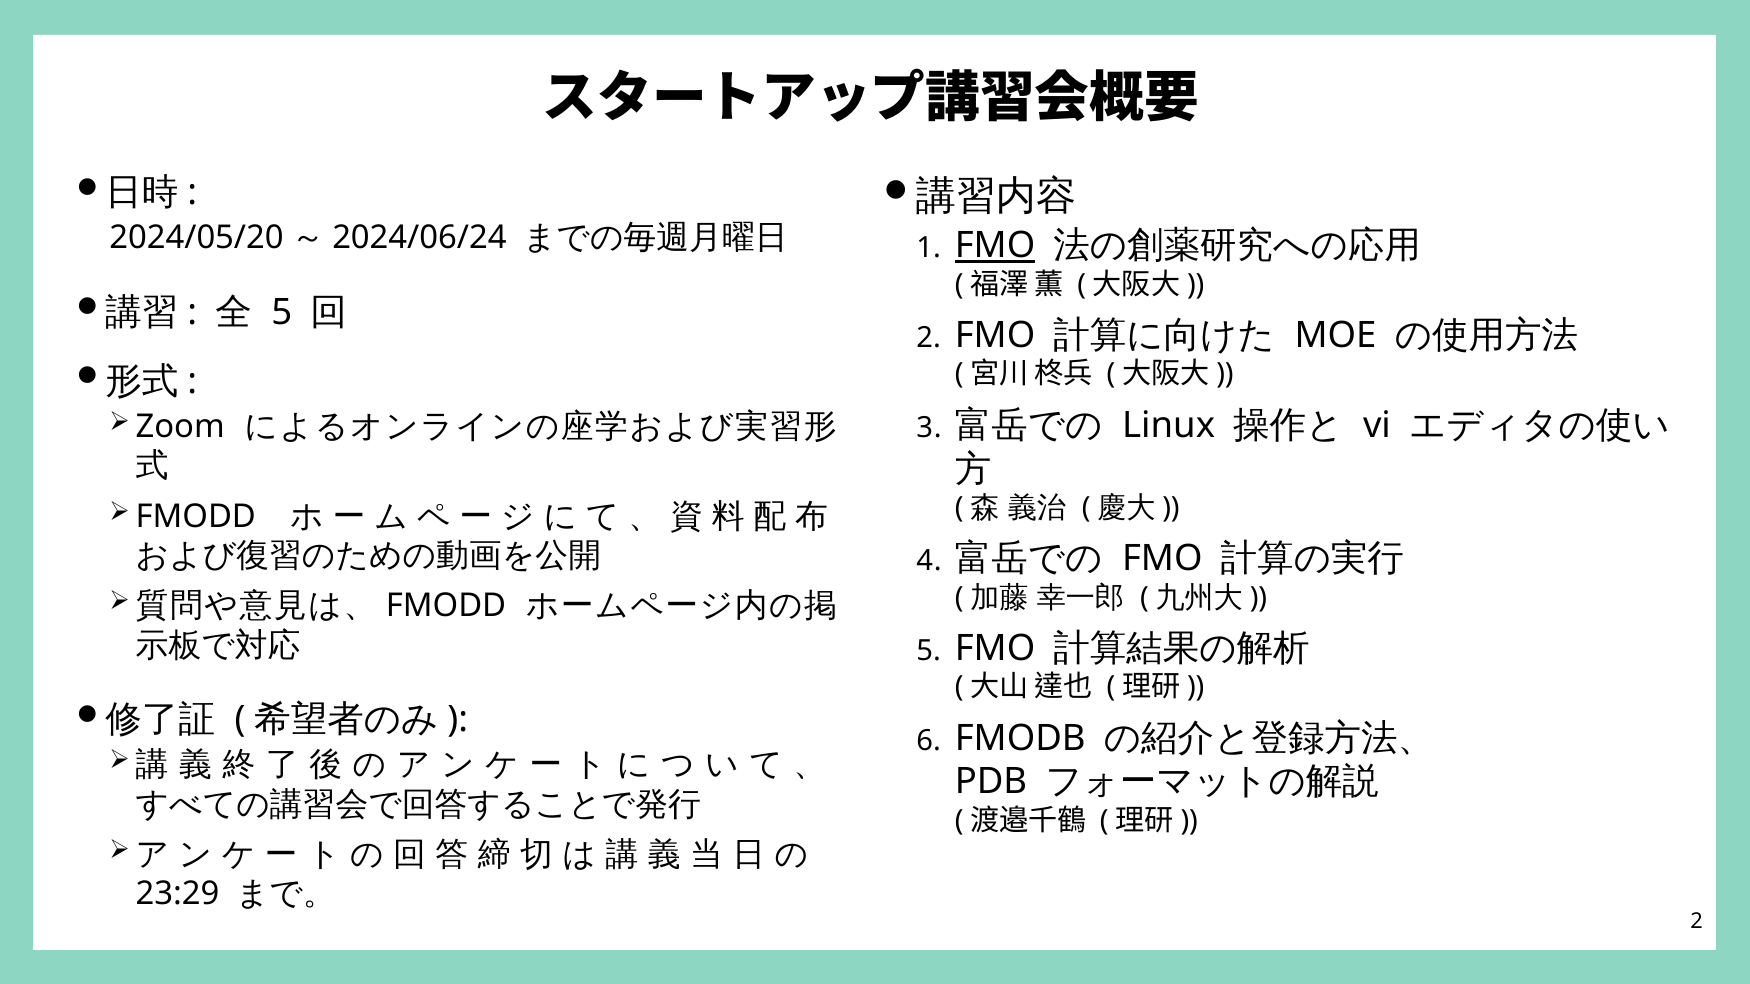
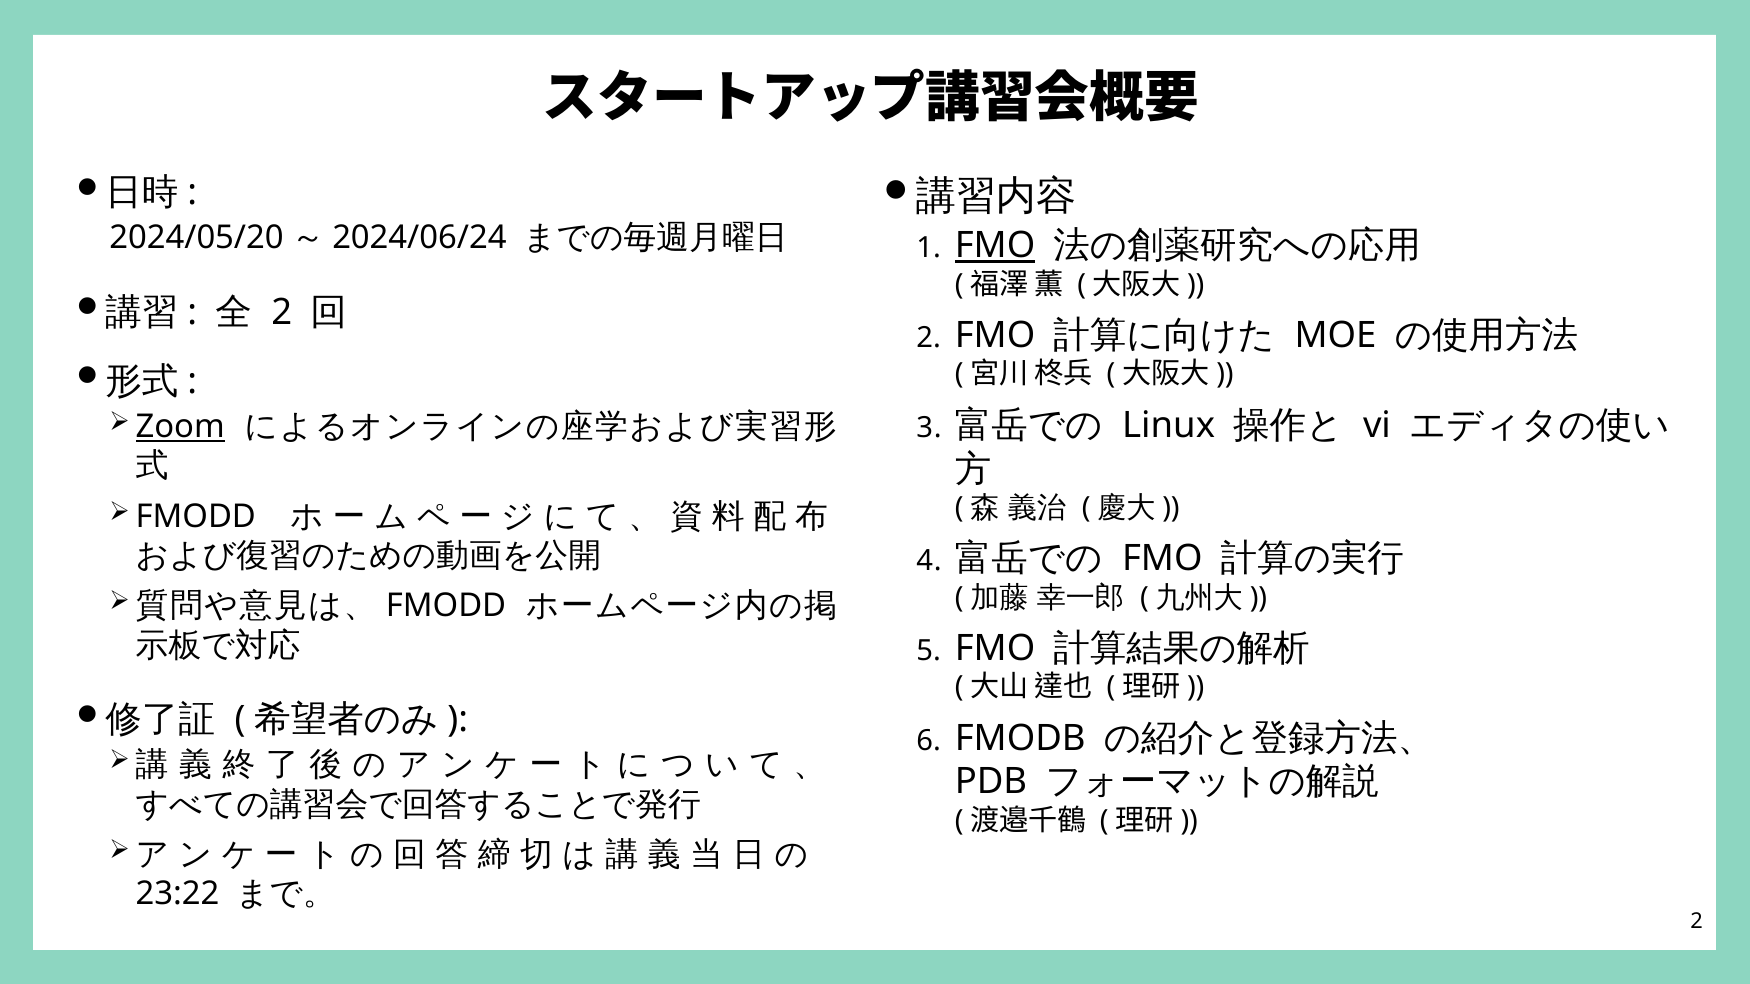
5: 5 -> 2 (282, 312)
Zoom underline: none -> present (180, 427)
23:29: 23:29 -> 23:22 (178, 894)
